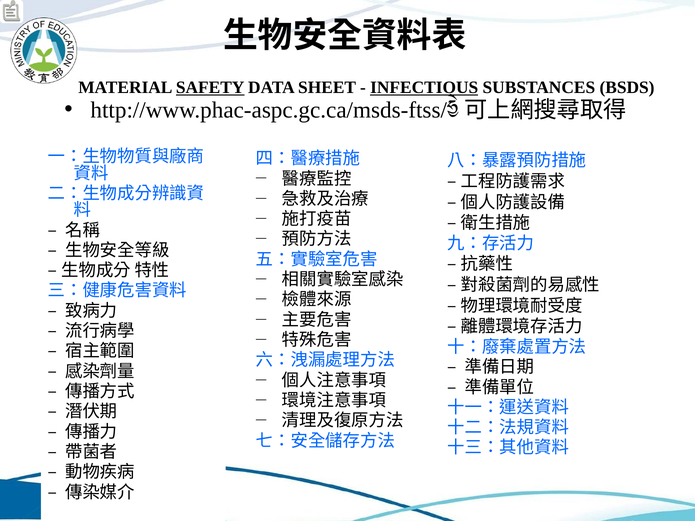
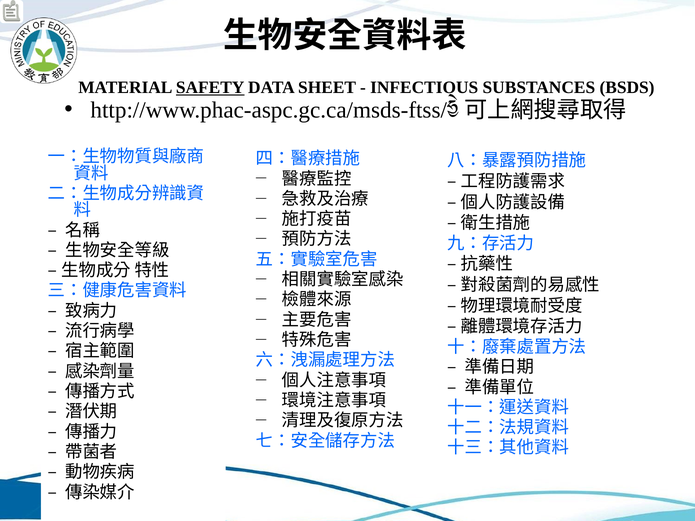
INFECTIOUS underline: present -> none (424, 88)
